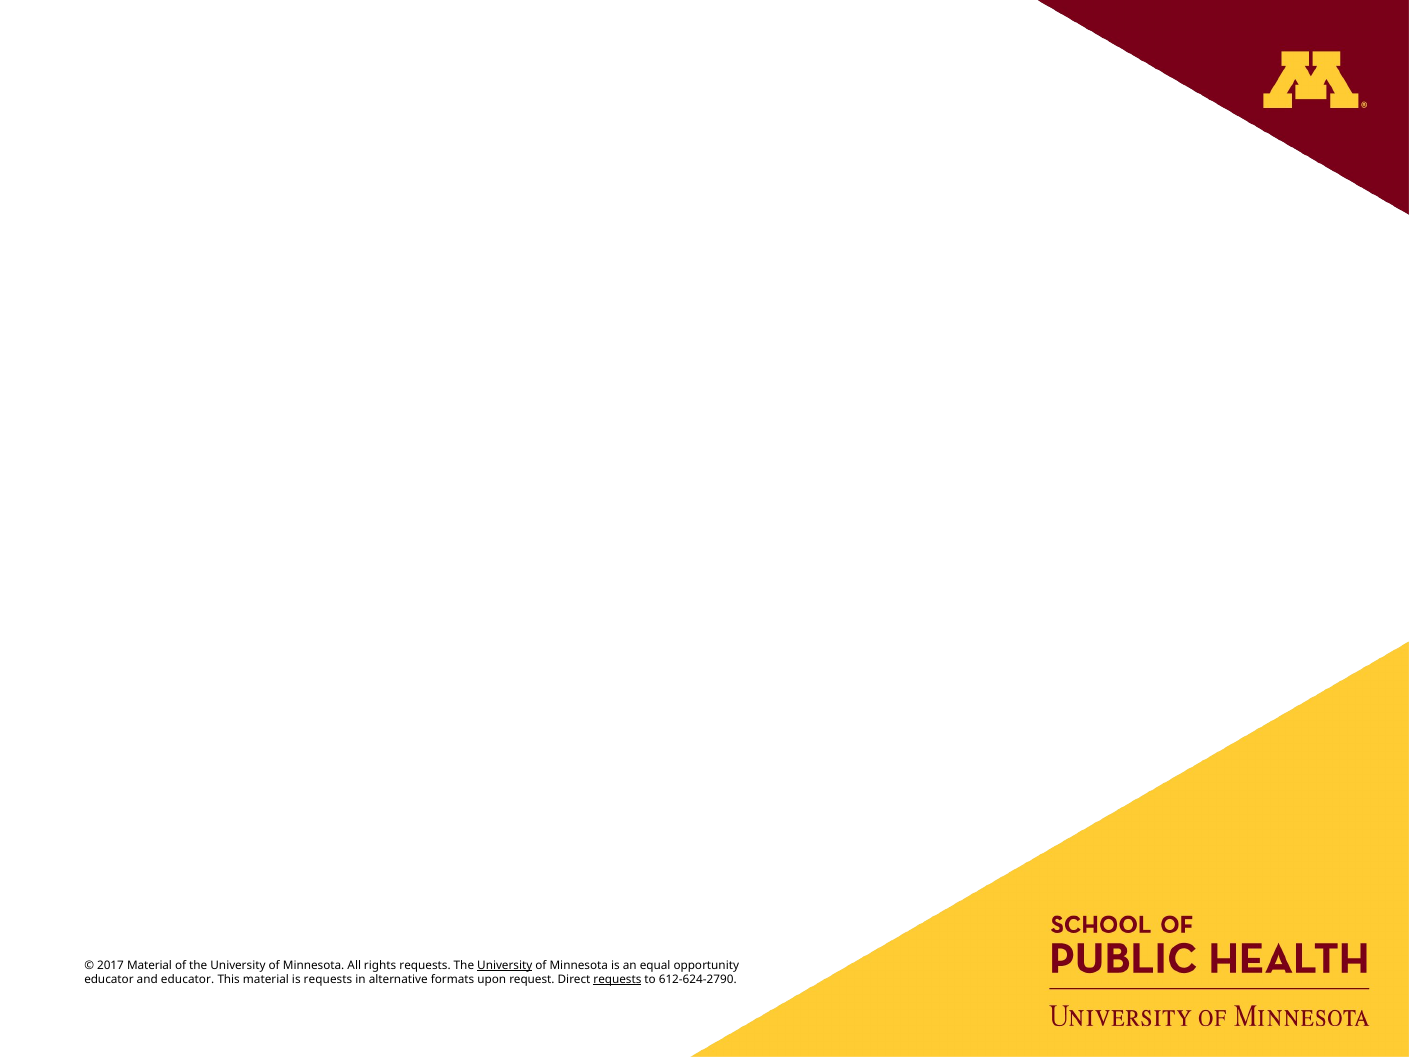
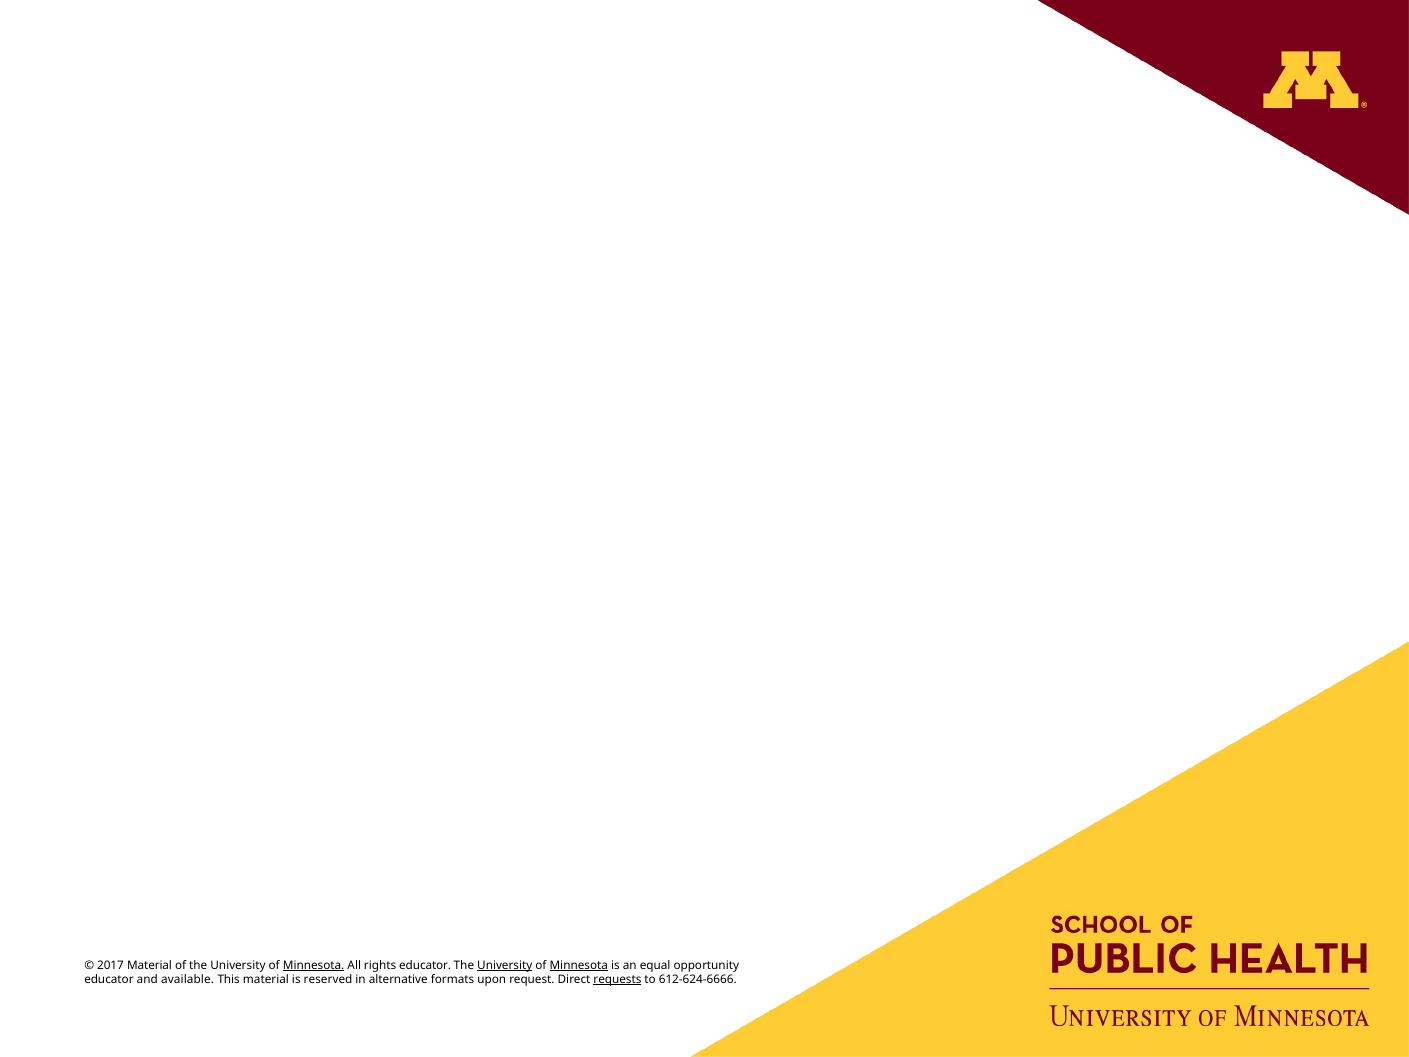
Minnesota underline: none -> present (314, 965)
rights requests: requests -> educator (425, 965)
Minnesota underline: none -> present (579, 965)
and educator: educator -> available (188, 979)
is requests: requests -> reserved (328, 979)
612-624-2790: 612-624-2790 -> 612-624-6666 (698, 979)
